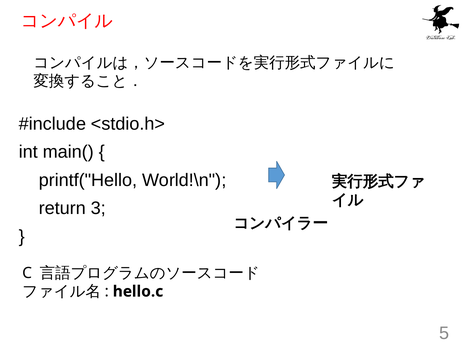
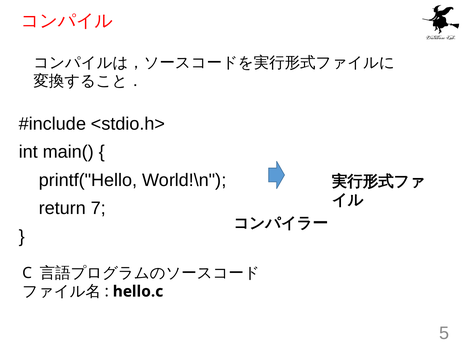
3: 3 -> 7 (98, 208)
